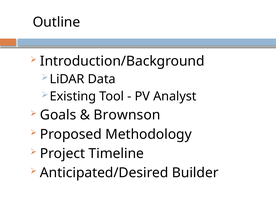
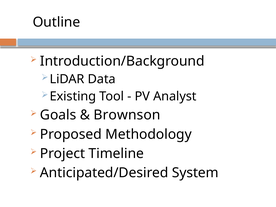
Builder: Builder -> System (195, 173)
